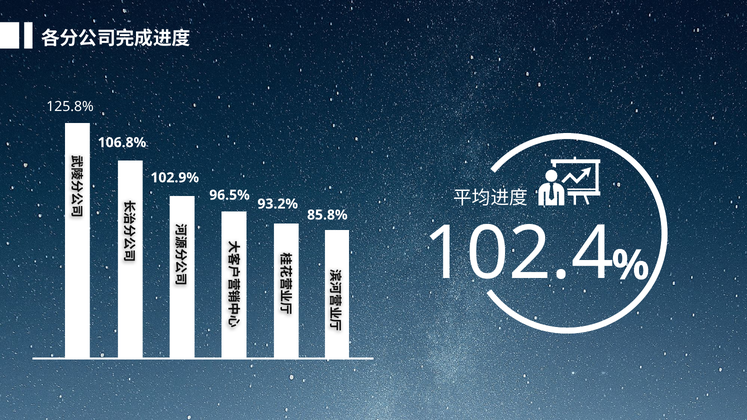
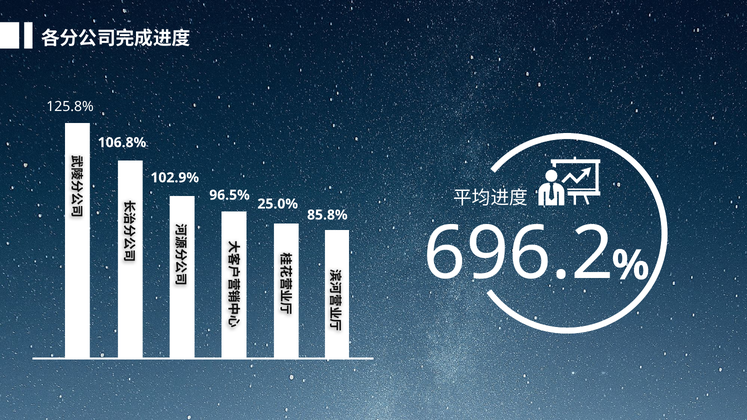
93.2%: 93.2% -> 25.0% (278, 204)
102.4: 102.4 -> 696.2 (519, 254)
